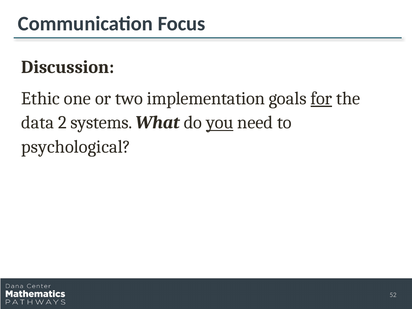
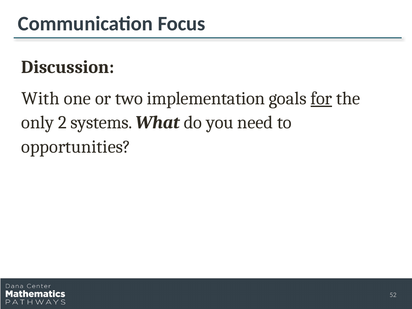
Ethic: Ethic -> With (41, 98)
data: data -> only (38, 123)
you underline: present -> none (220, 123)
psychological: psychological -> opportunities (76, 147)
